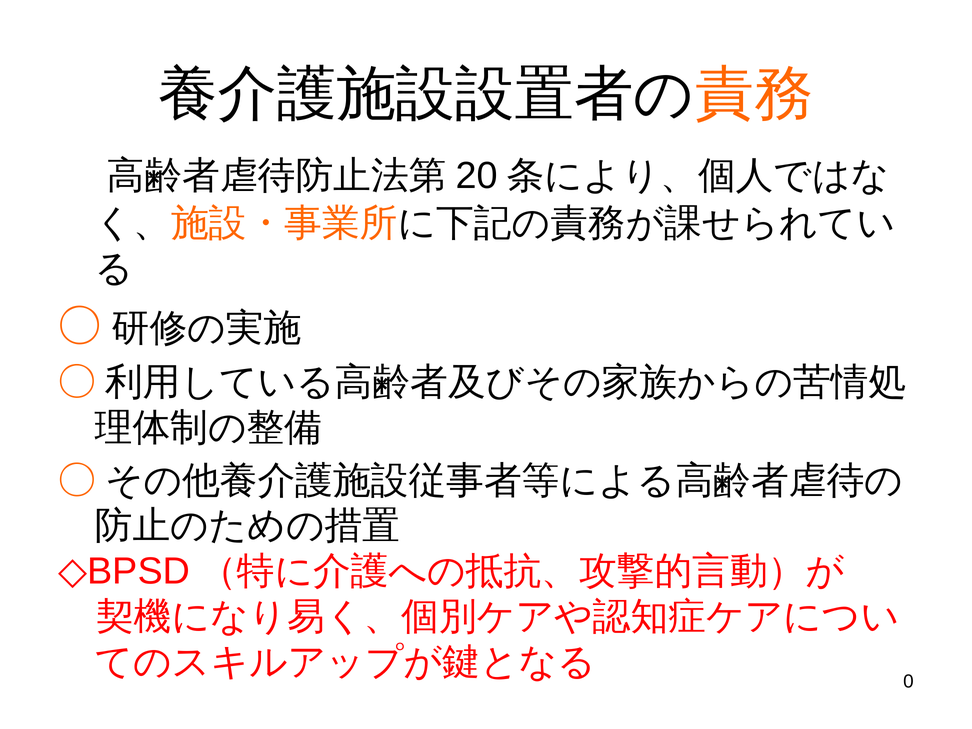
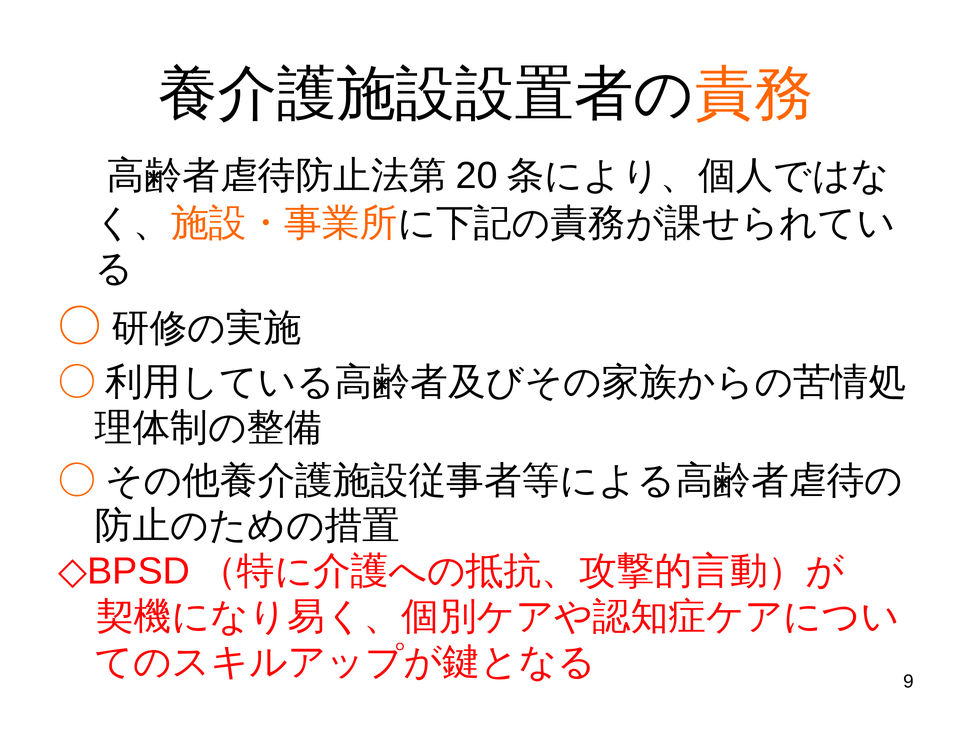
0: 0 -> 9 (908, 681)
